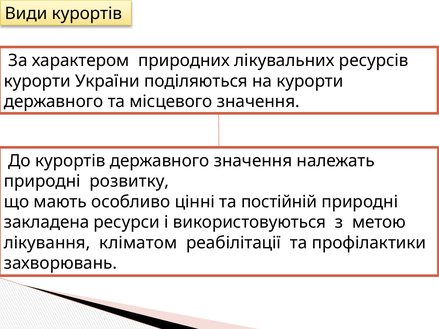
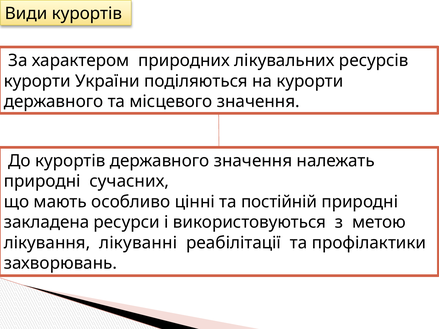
розвитку: розвитку -> сучасних (129, 181)
кліматом: кліматом -> лікуванні (138, 243)
